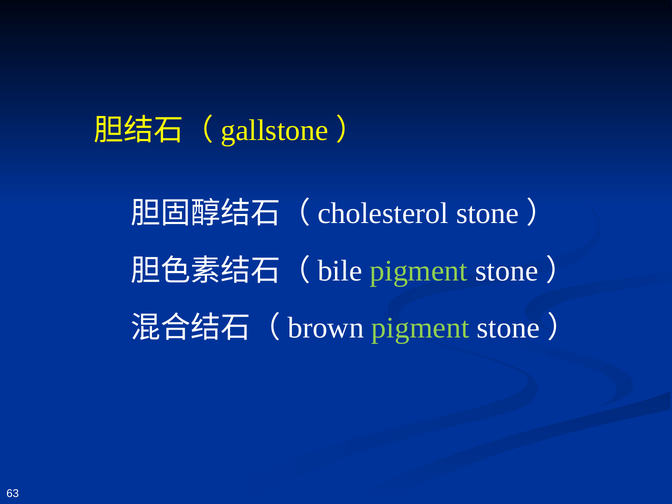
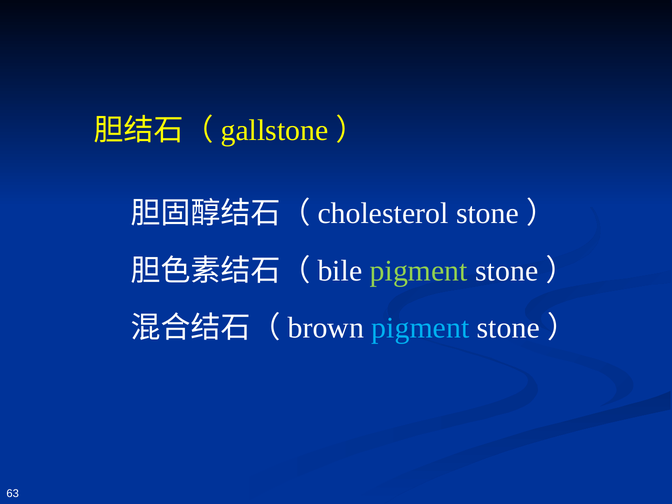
pigment colour: light green -> light blue (420, 328)
